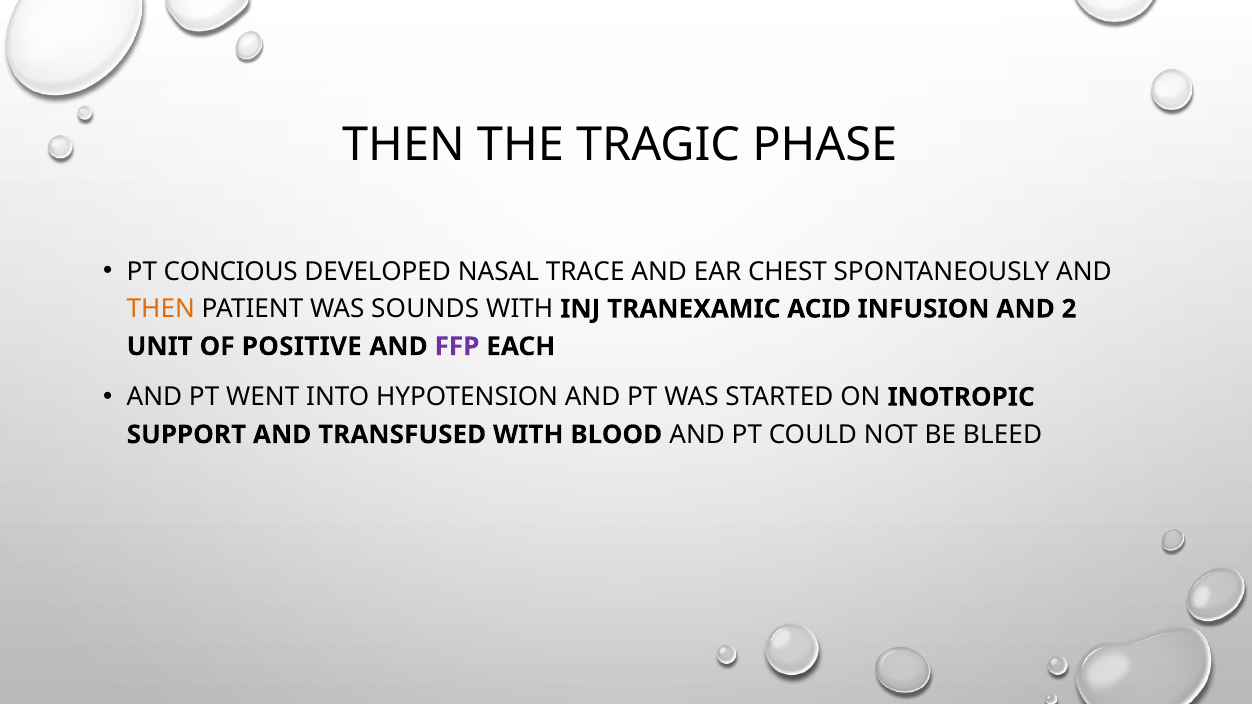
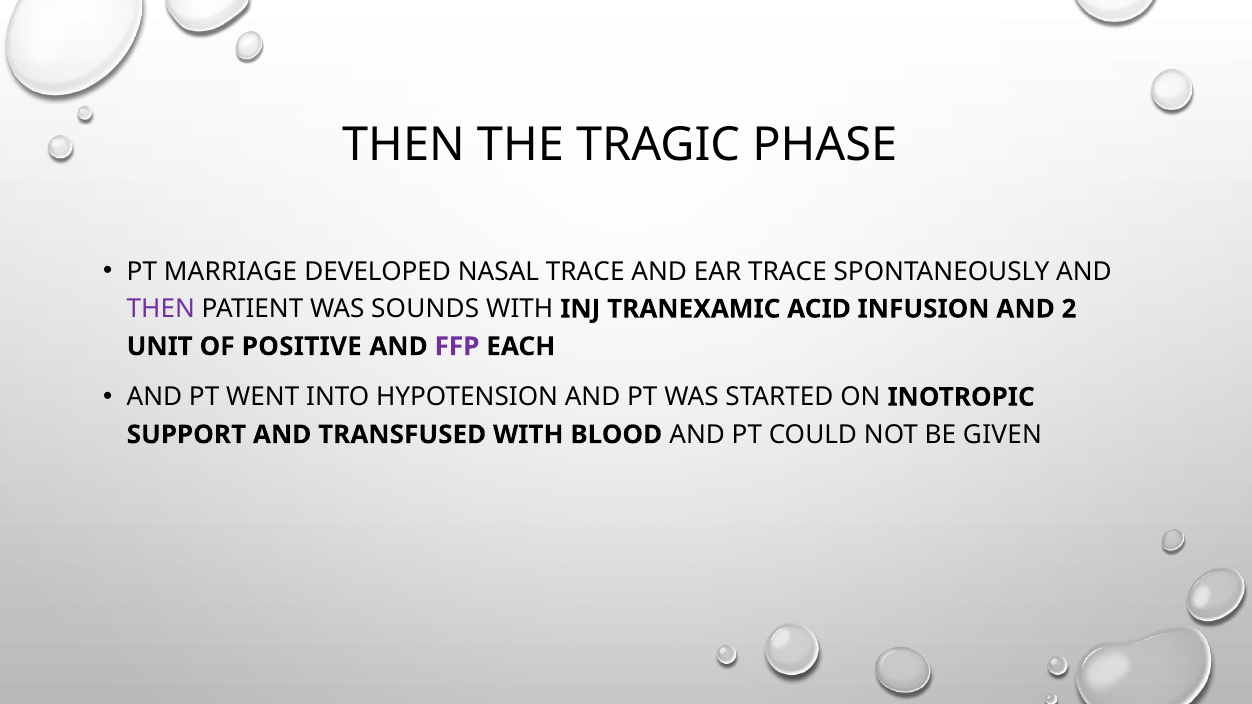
CONCIOUS: CONCIOUS -> MARRIAGE (230, 271)
EAR CHEST: CHEST -> TRACE (787, 271)
THEN colour: orange -> purple (161, 309)
BLEED: BLEED -> GIVEN (1002, 435)
